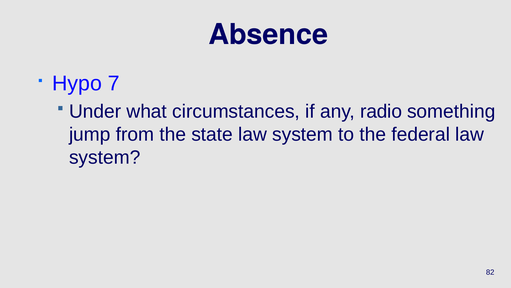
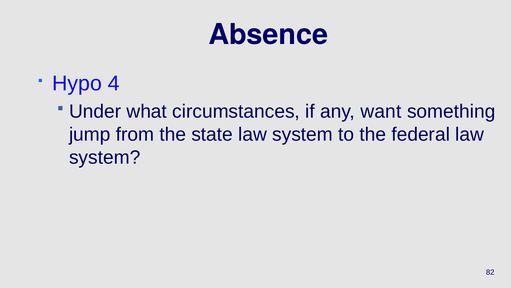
7: 7 -> 4 (114, 83)
radio: radio -> want (381, 111)
